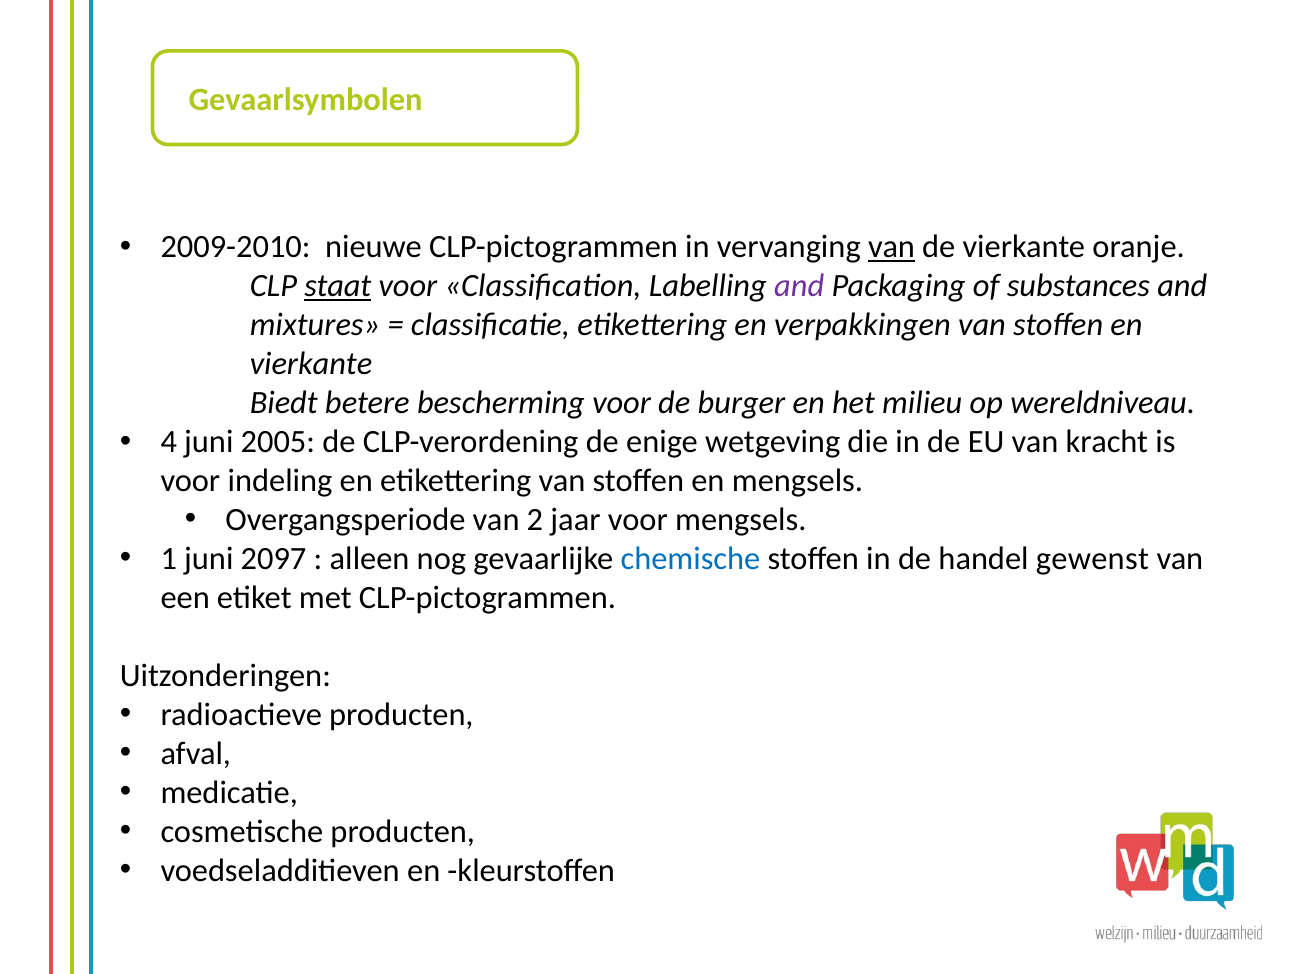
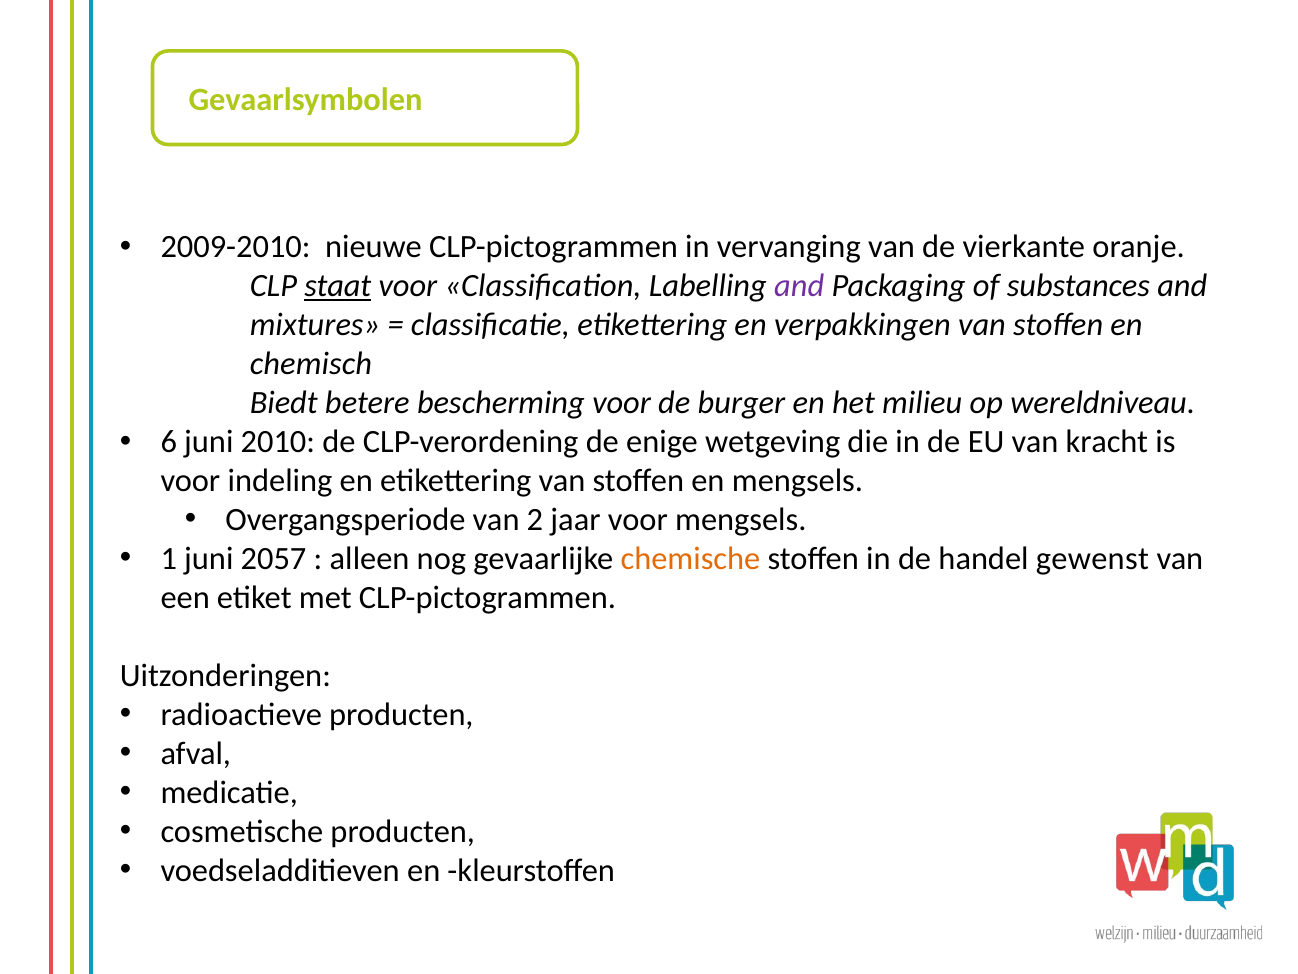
van underline: present -> none (892, 247)
vierkante: vierkante -> chemisch (311, 364)
4: 4 -> 6 (169, 442)
2005: 2005 -> 2010 (278, 442)
2097: 2097 -> 2057 (274, 559)
chemische colour: blue -> orange (690, 559)
